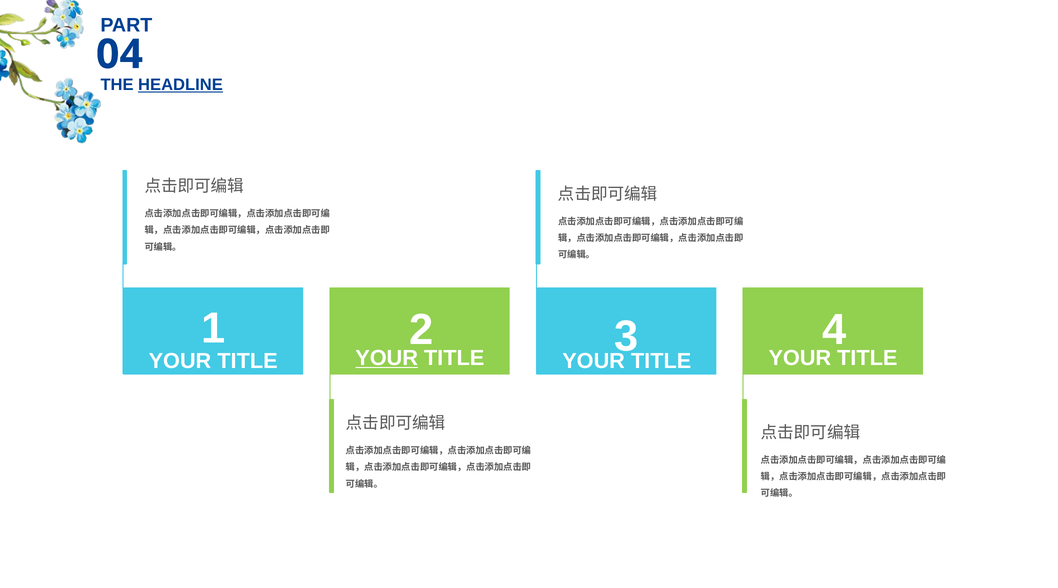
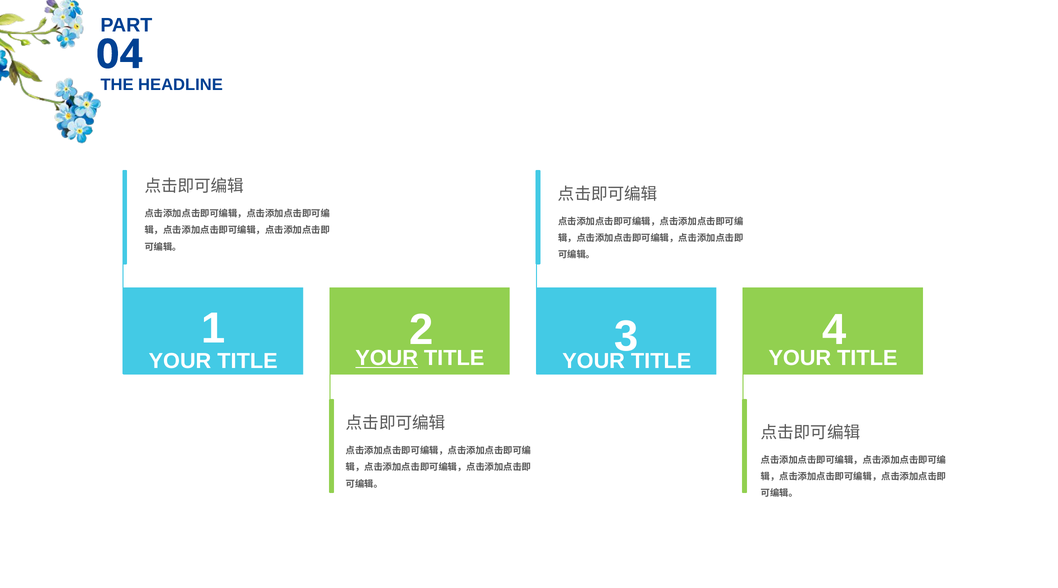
HEADLINE underline: present -> none (180, 85)
